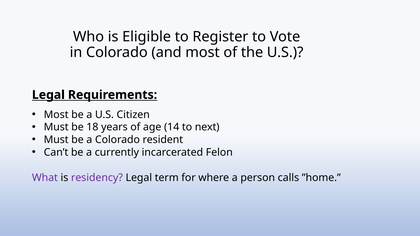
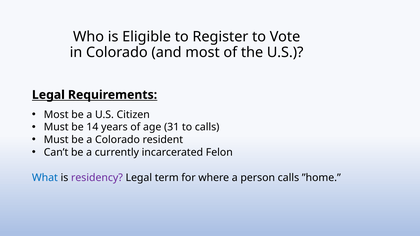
18: 18 -> 14 (92, 127)
14: 14 -> 31 (172, 127)
to next: next -> calls (207, 127)
What colour: purple -> blue (45, 178)
